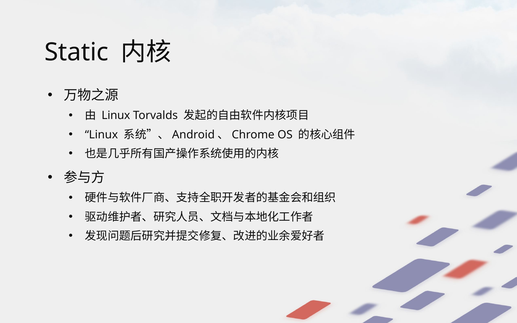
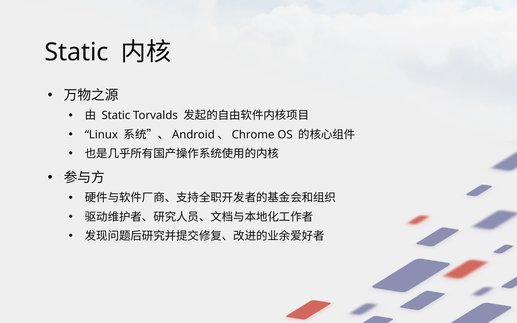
Linux: Linux -> Static (116, 116)
